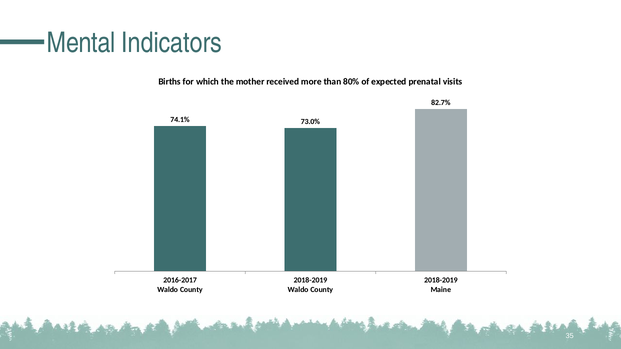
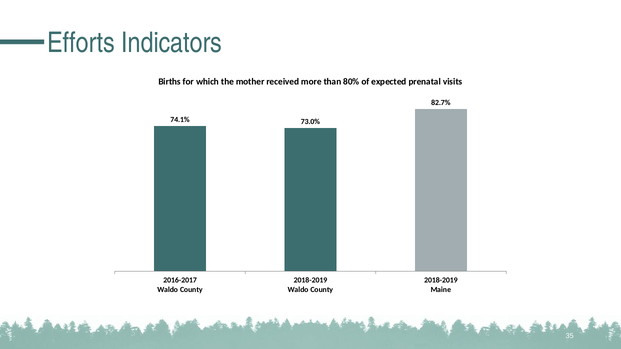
Mental: Mental -> Efforts (81, 43)
